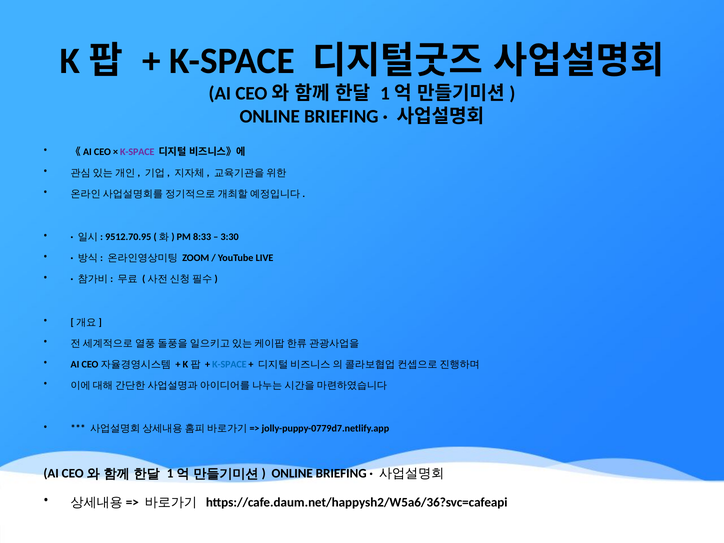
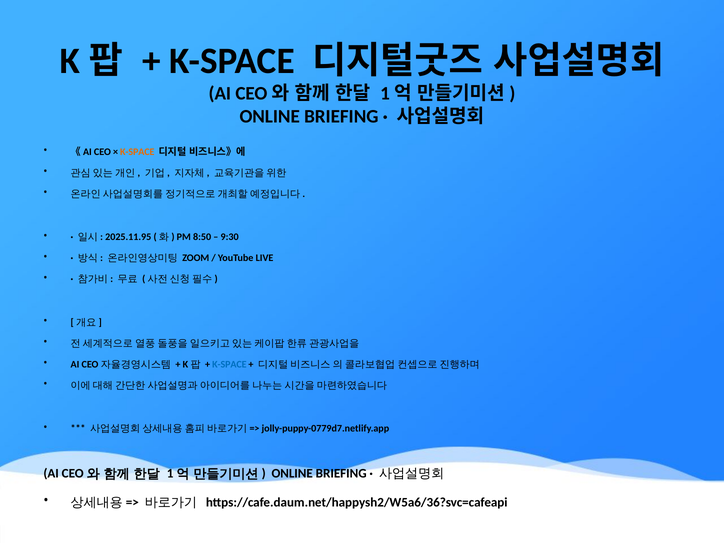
K-SPACE colour: purple -> orange (137, 152)
9512.70.95: 9512.70.95 -> 2025.11.95 (128, 237)
8:33: 8:33 -> 8:50 (202, 237)
3:30: 3:30 -> 9:30 (230, 237)
